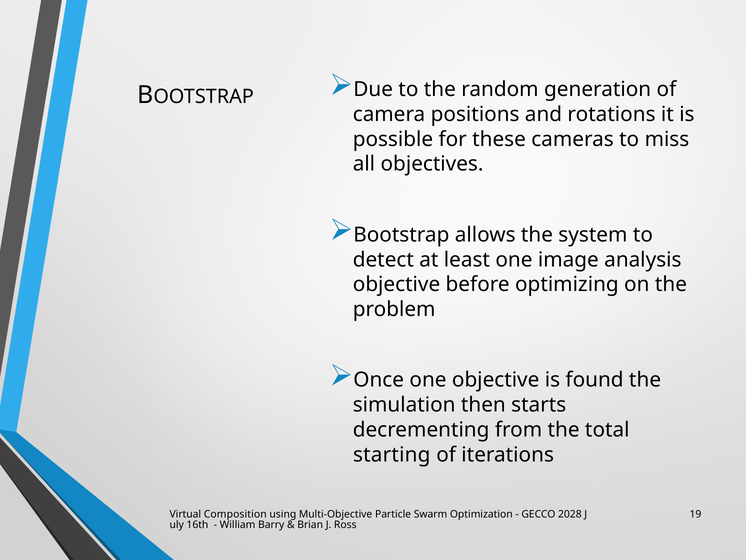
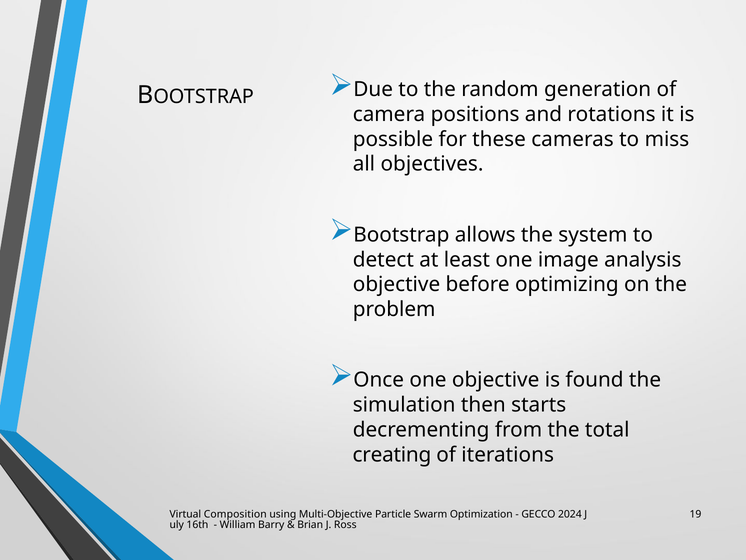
starting: starting -> creating (392, 455)
2028: 2028 -> 2024 (570, 514)
